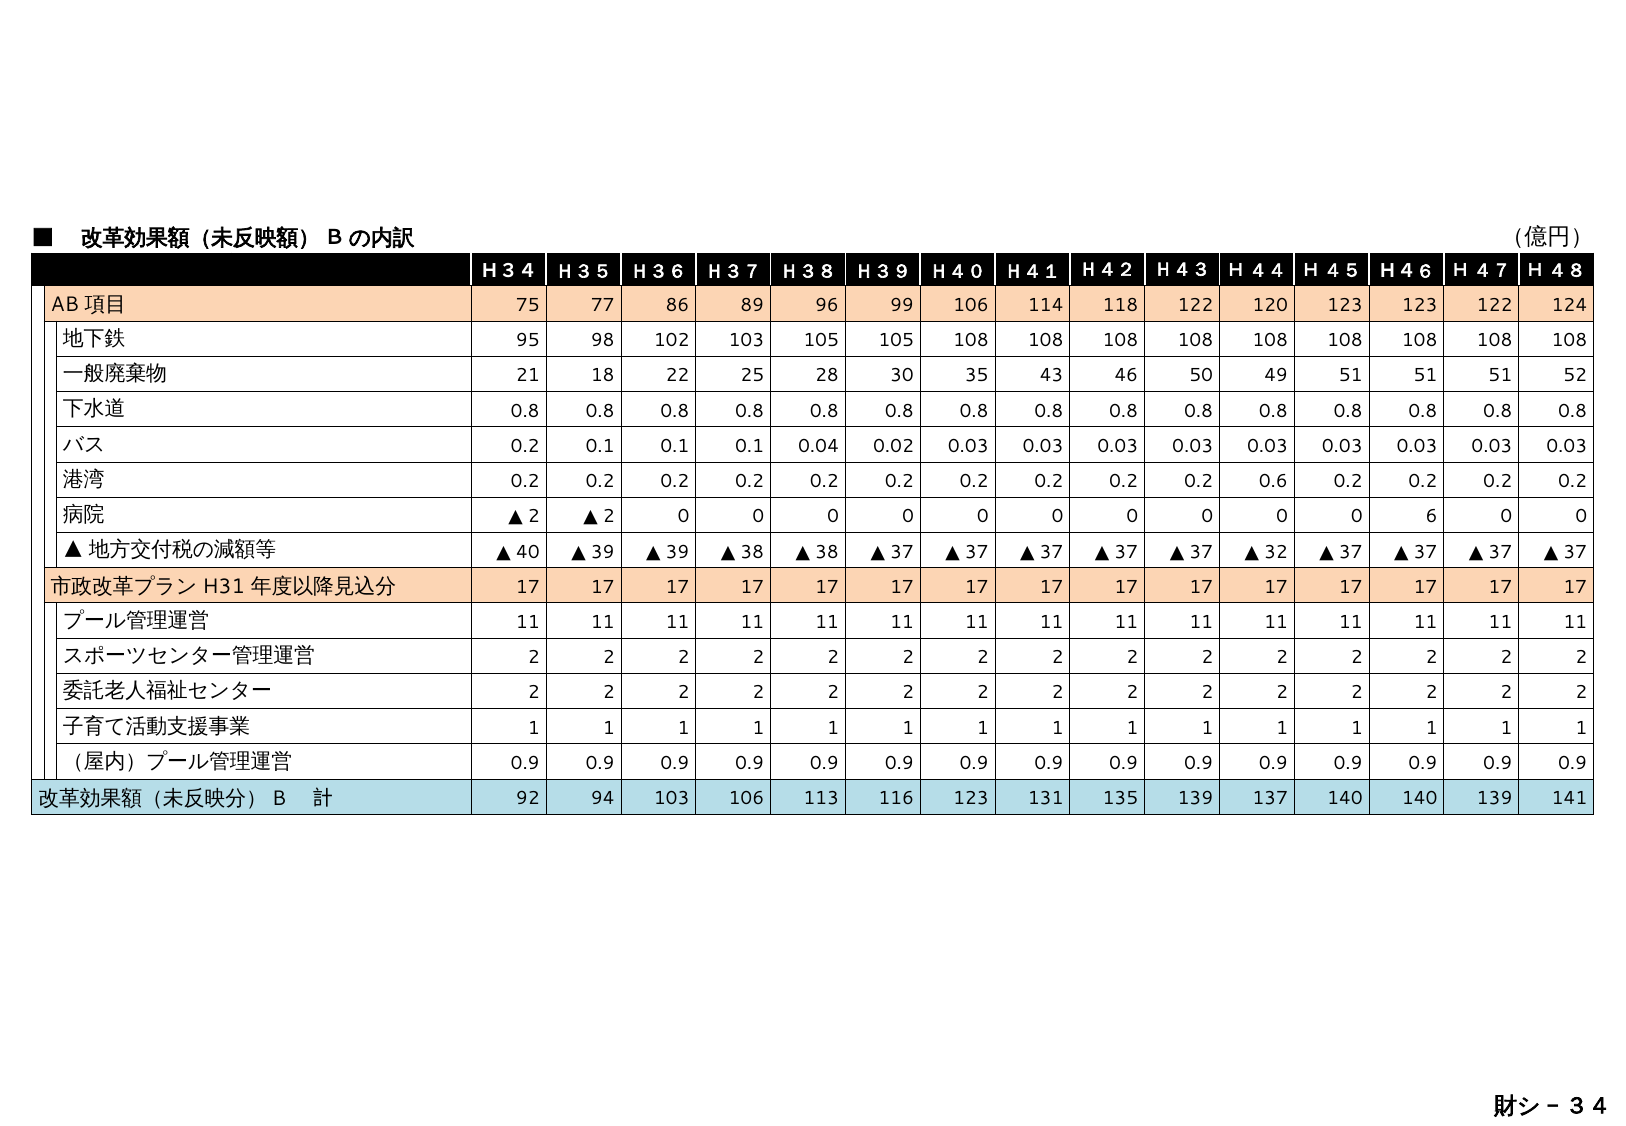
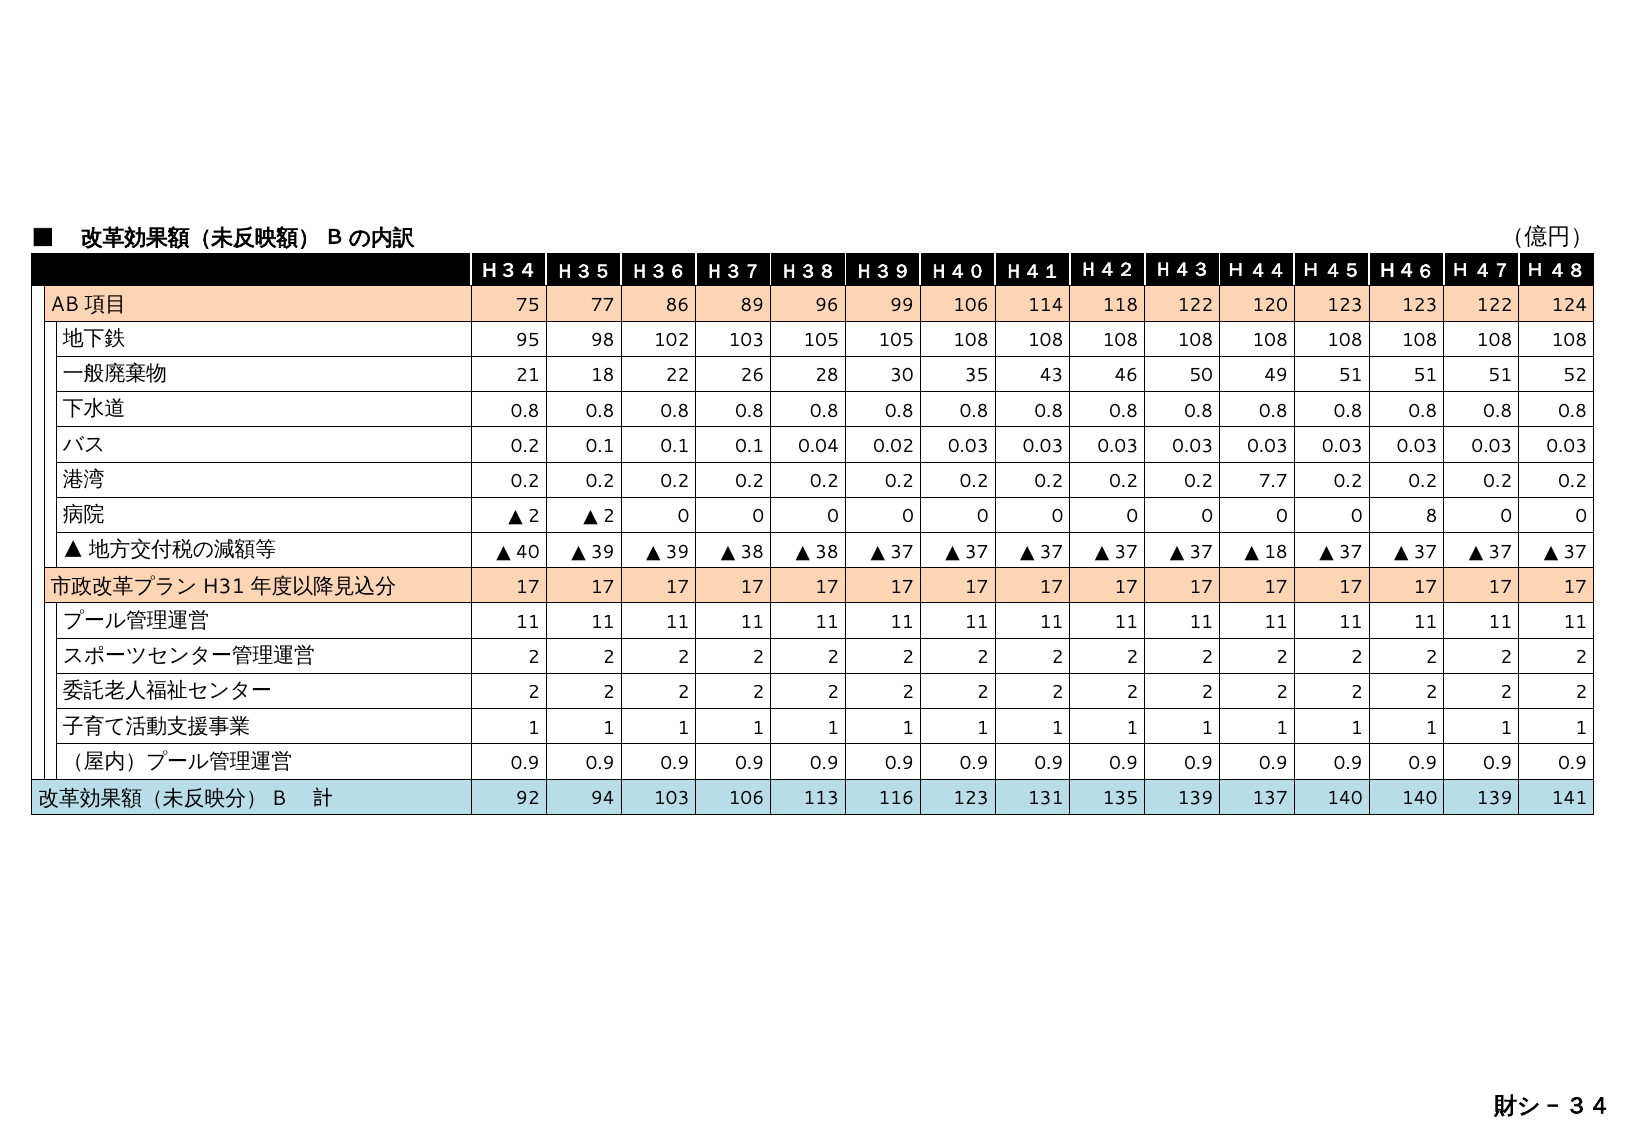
25: 25 -> 26 (752, 376)
0.6: 0.6 -> 7.7 (1273, 481)
6: 6 -> 8 (1432, 516)
32: 32 -> 18 (1276, 552)
